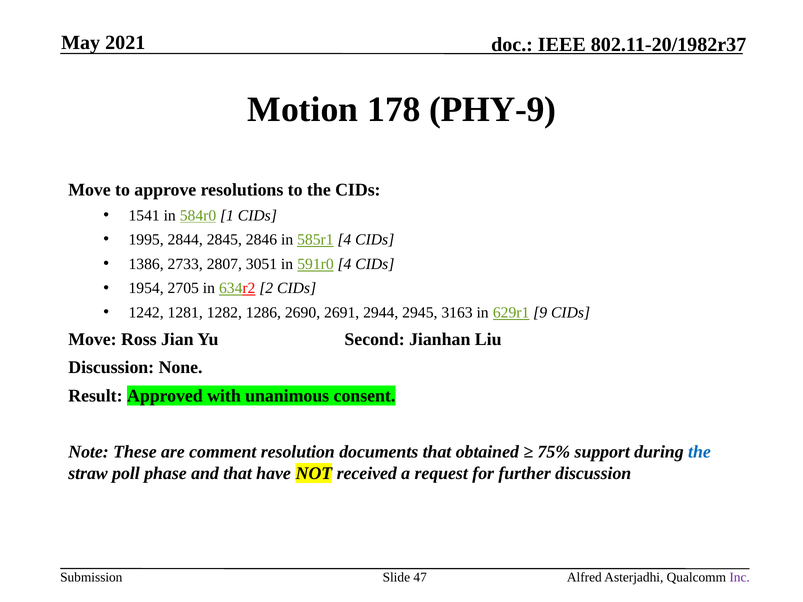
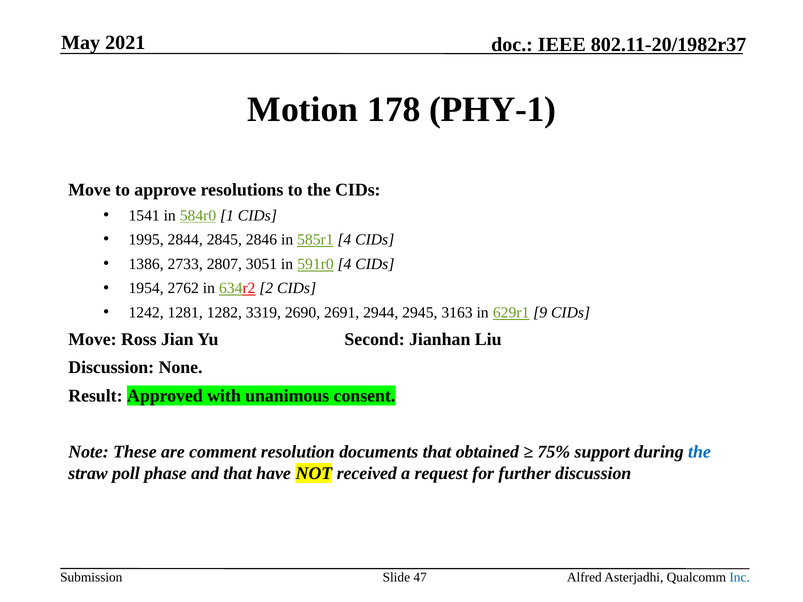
PHY-9: PHY-9 -> PHY-1 (493, 109)
2705: 2705 -> 2762 (183, 288)
1286: 1286 -> 3319 (263, 313)
Inc colour: purple -> blue (740, 578)
